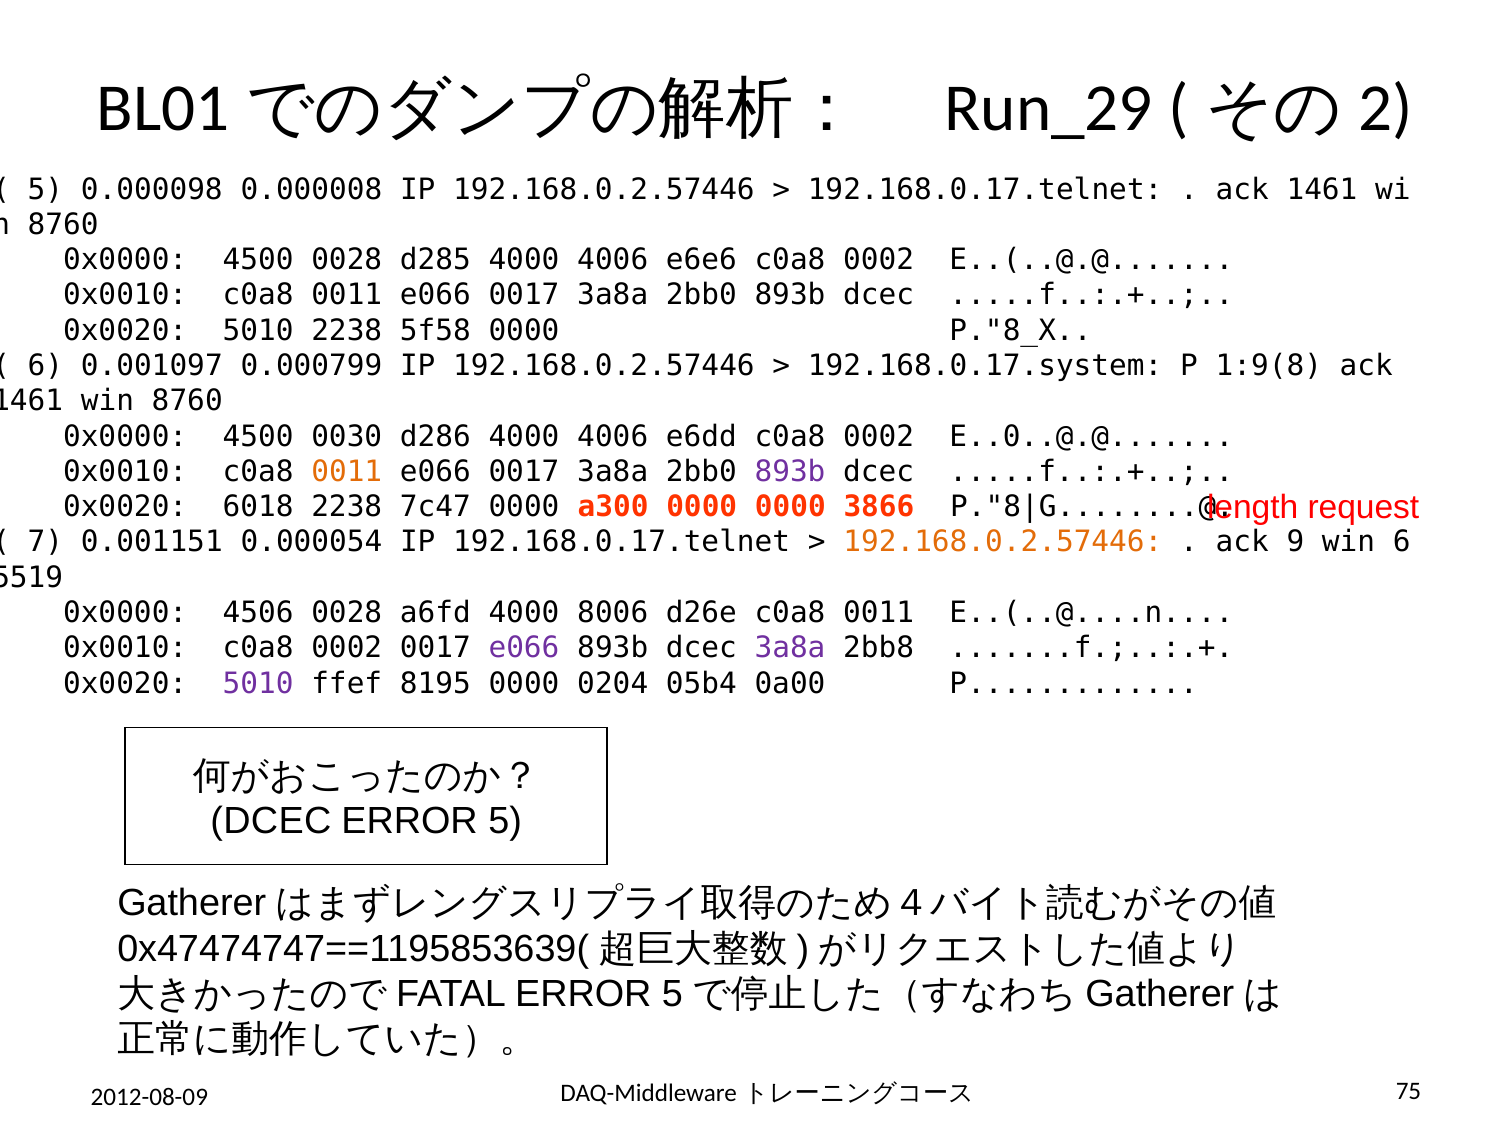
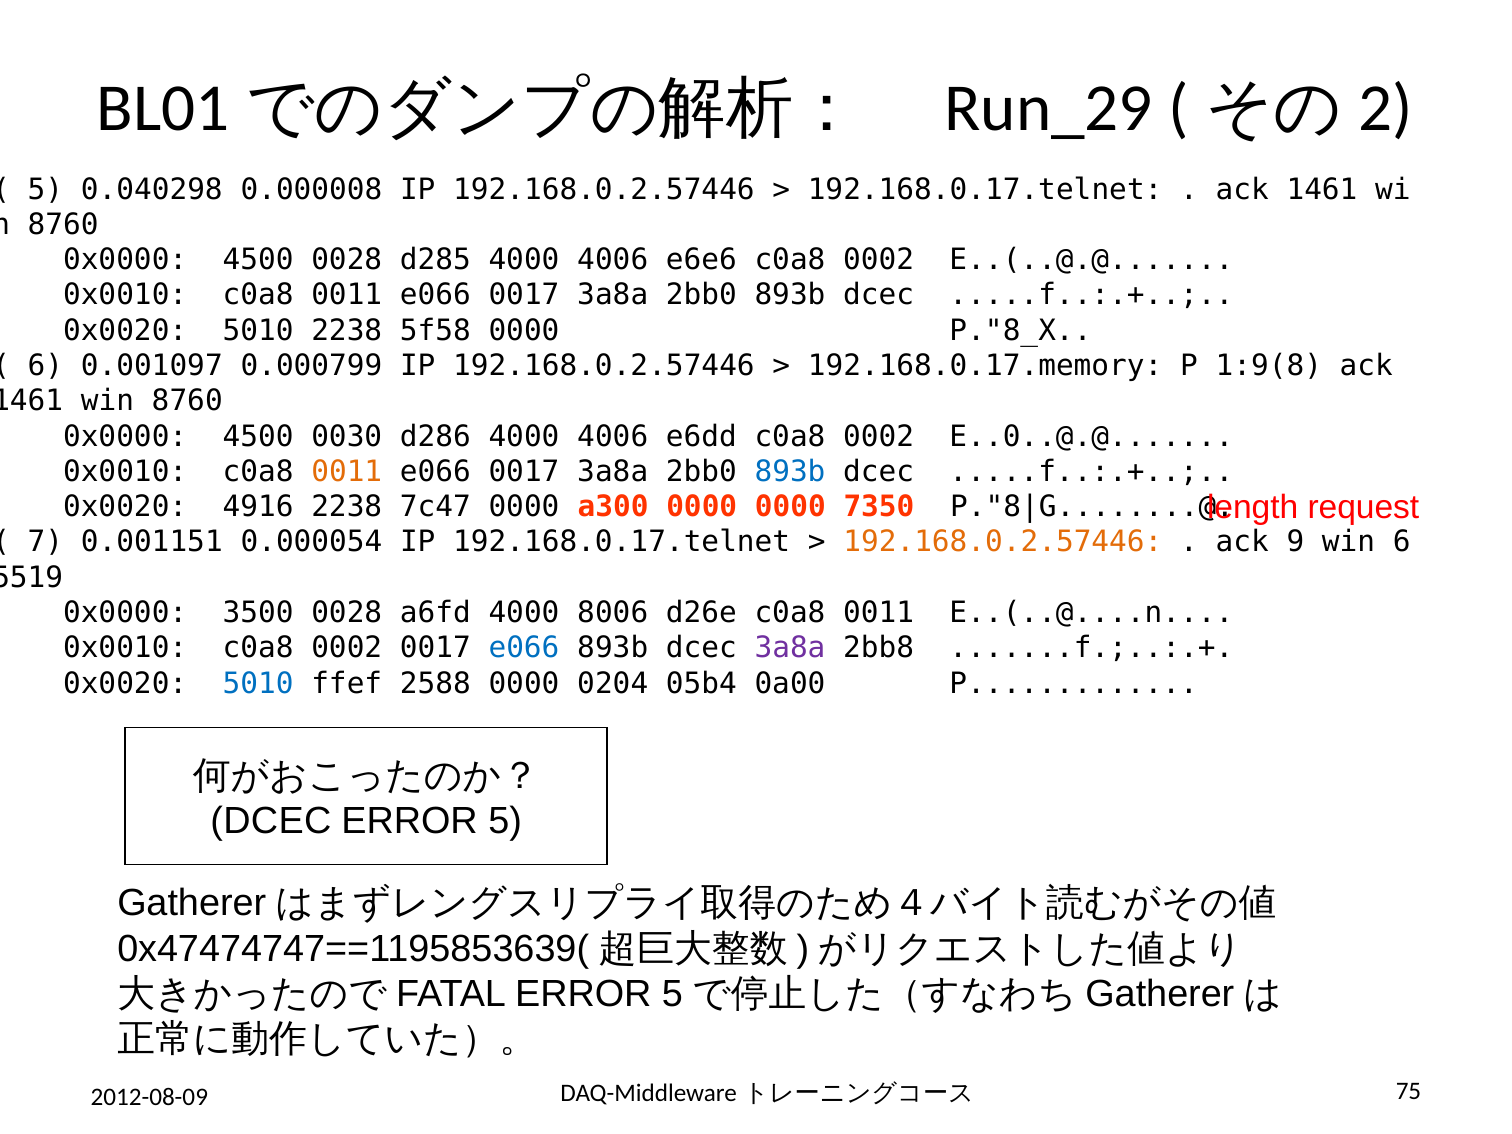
0.000098: 0.000098 -> 0.040298 (152, 189)
192.168.0.17.system: 192.168.0.17.system -> 192.168.0.17.memory (985, 366)
893b colour: purple -> blue (790, 472)
6018: 6018 -> 4916 (258, 507)
3866: 3866 -> 7350 (879, 507)
4506: 4506 -> 3500 (258, 613)
e066 colour: purple -> blue (524, 648)
5010 colour: purple -> blue (258, 683)
8195: 8195 -> 2588 (435, 683)
